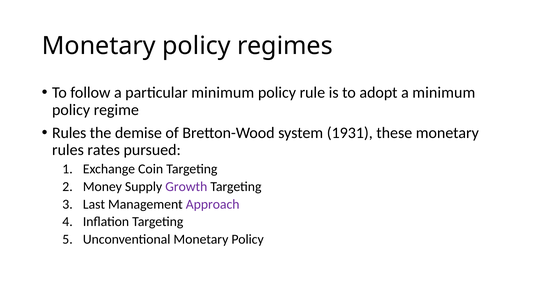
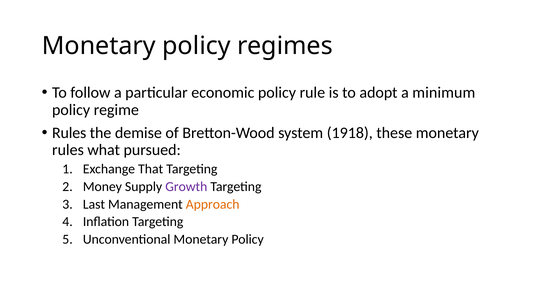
particular minimum: minimum -> economic (223, 93)
1931: 1931 -> 1918 (350, 133)
rates: rates -> what (104, 150)
Coin: Coin -> That (151, 169)
Approach colour: purple -> orange (213, 204)
